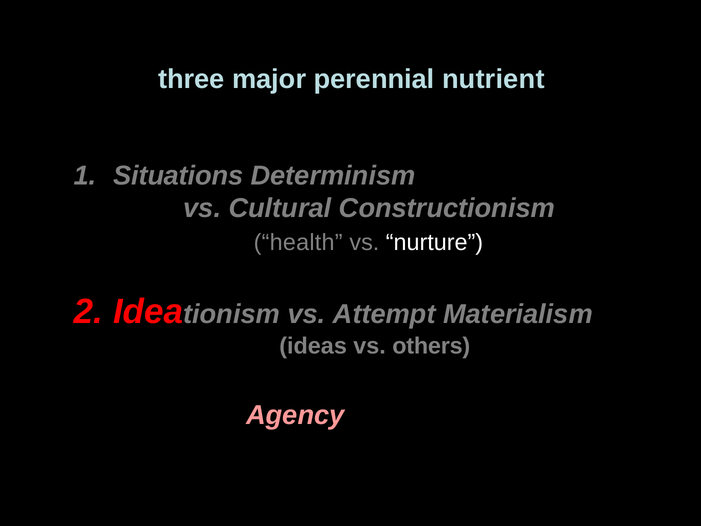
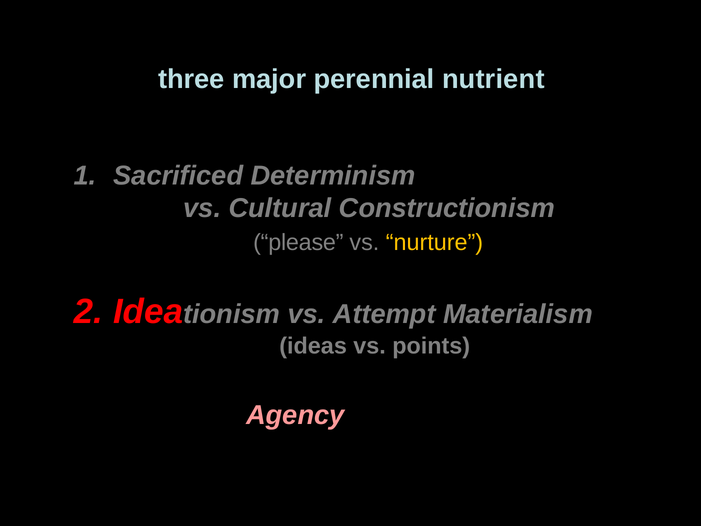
Situations: Situations -> Sacrificed (178, 176)
health: health -> please (298, 242)
nurture colour: white -> yellow (434, 242)
others: others -> points (431, 346)
